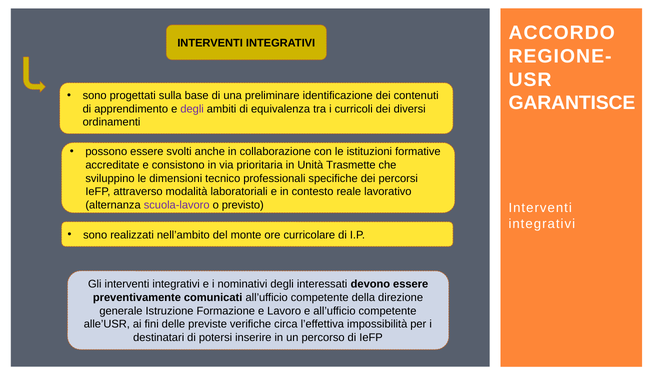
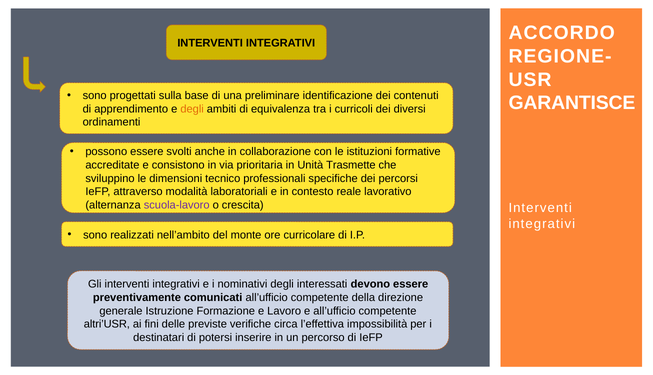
degli colour: purple -> orange (192, 109)
previsto: previsto -> crescita (243, 205)
alle’USR: alle’USR -> altri’USR (107, 324)
